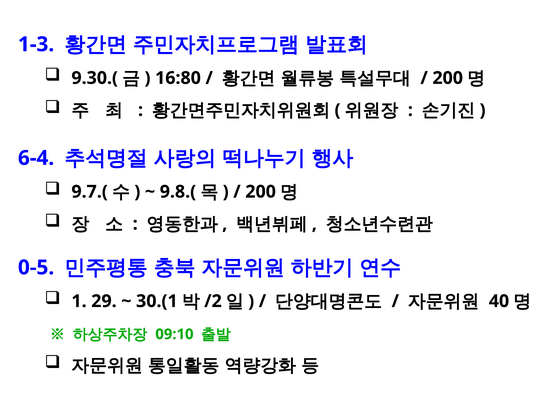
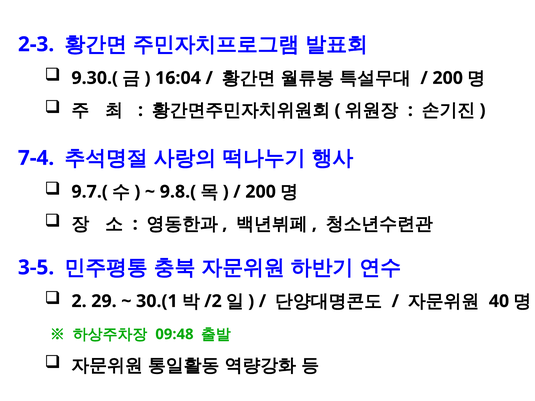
1-3: 1-3 -> 2-3 (36, 44)
16:80: 16:80 -> 16:04 (178, 78)
6-4: 6-4 -> 7-4 (36, 158)
0-5: 0-5 -> 3-5 (36, 268)
1: 1 -> 2 (79, 301)
09:10: 09:10 -> 09:48 (174, 334)
